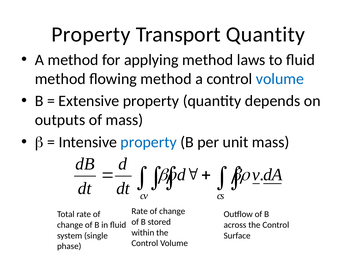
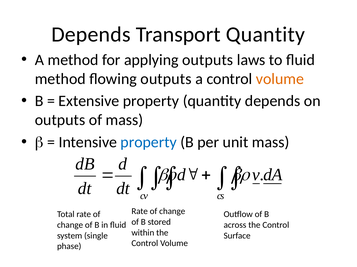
Property: Property -> Depends (91, 35)
applying method: method -> outputs (208, 60)
flowing method: method -> outputs (166, 79)
volume colour: blue -> orange (280, 79)
